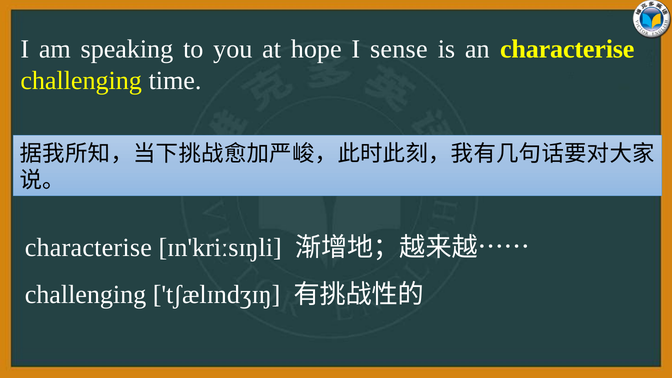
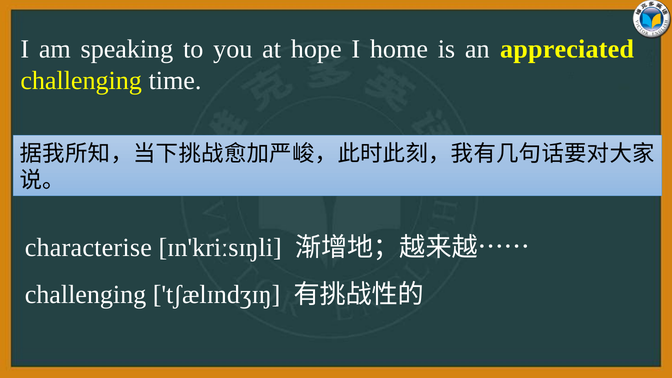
sense: sense -> home (399, 49)
an characterise: characterise -> appreciated (567, 49)
